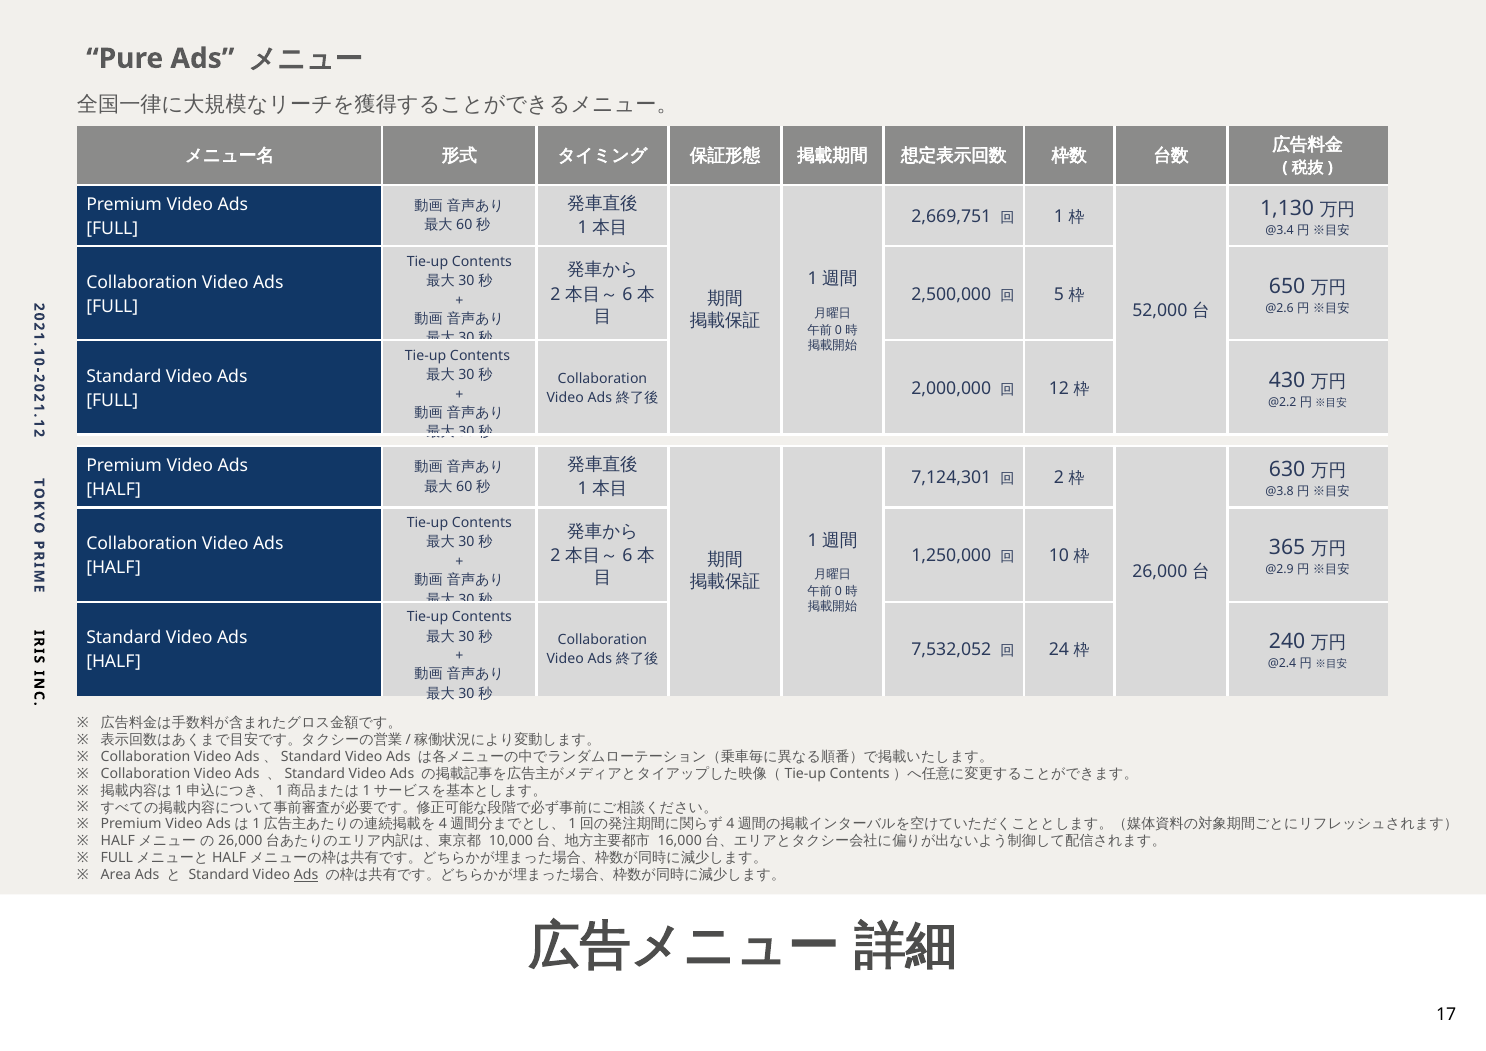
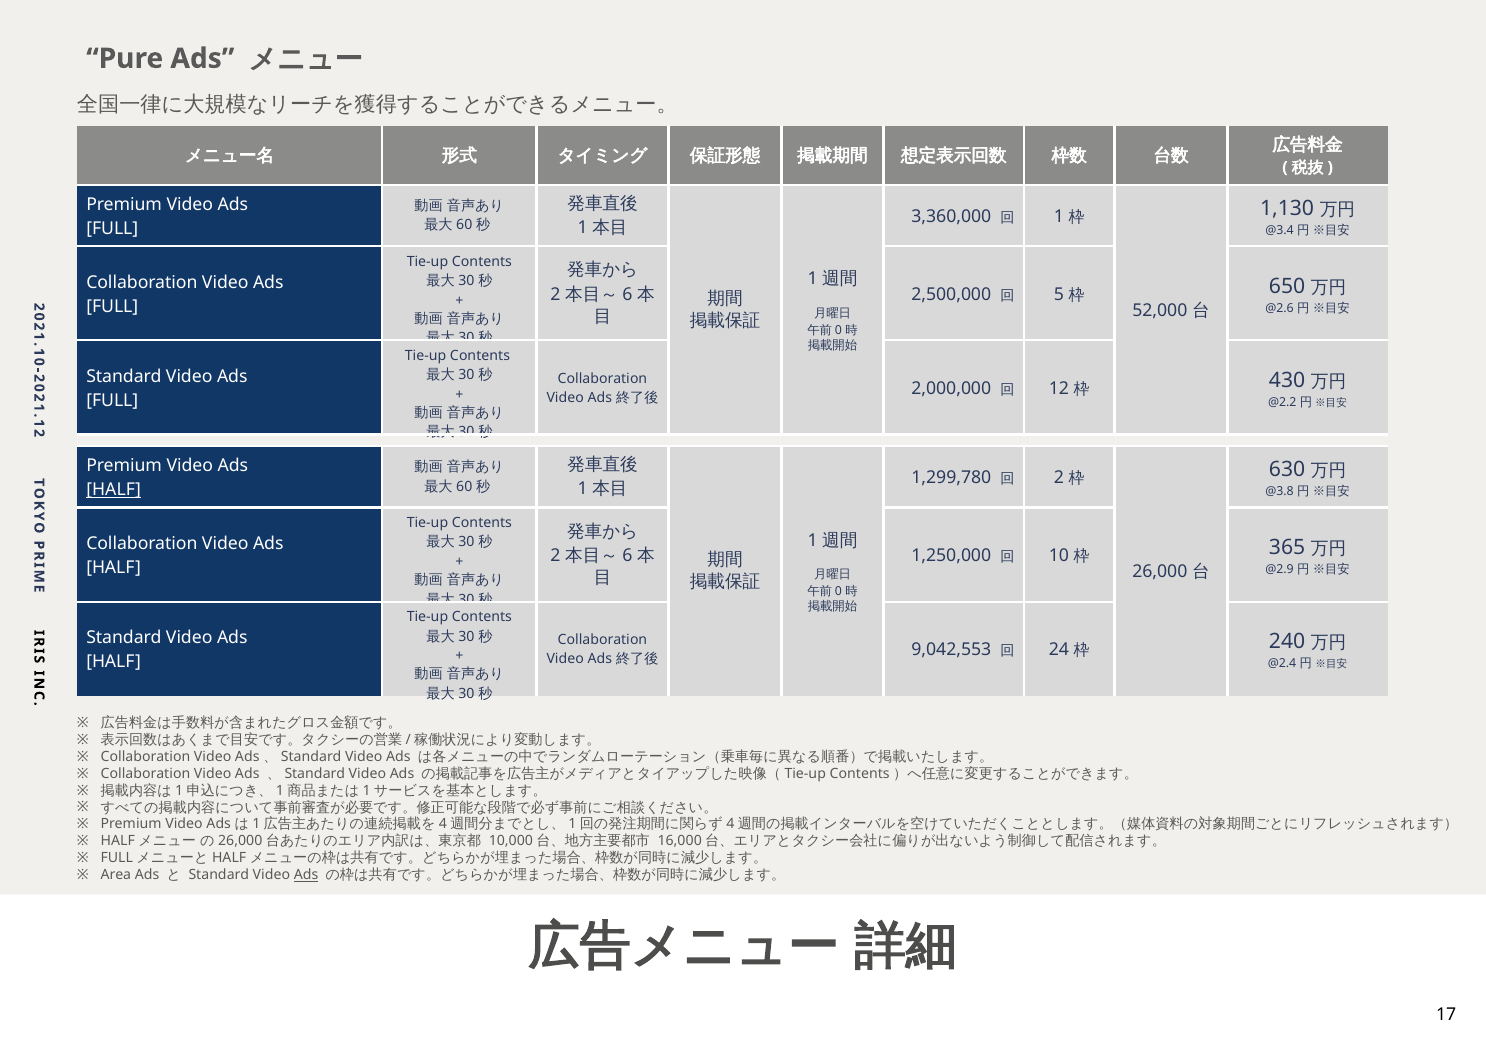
2,669,751: 2,669,751 -> 3,360,000 (951, 216)
7,124,301: 7,124,301 -> 1,299,780 (951, 478)
HALF underline: none -> present (114, 490)
7,532,052: 7,532,052 -> 9,042,553 (951, 650)
